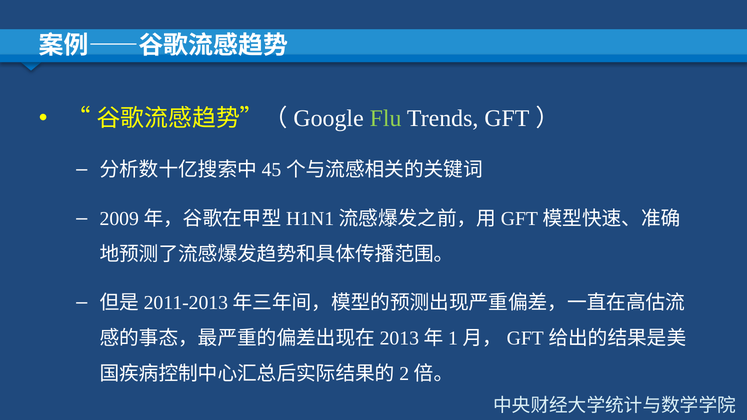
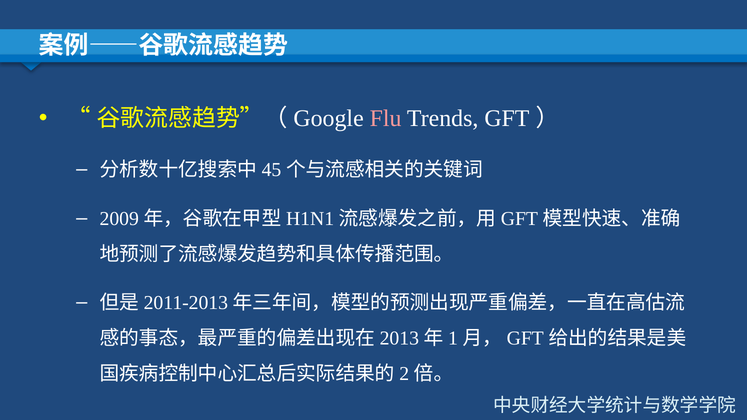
Flu colour: light green -> pink (386, 119)
